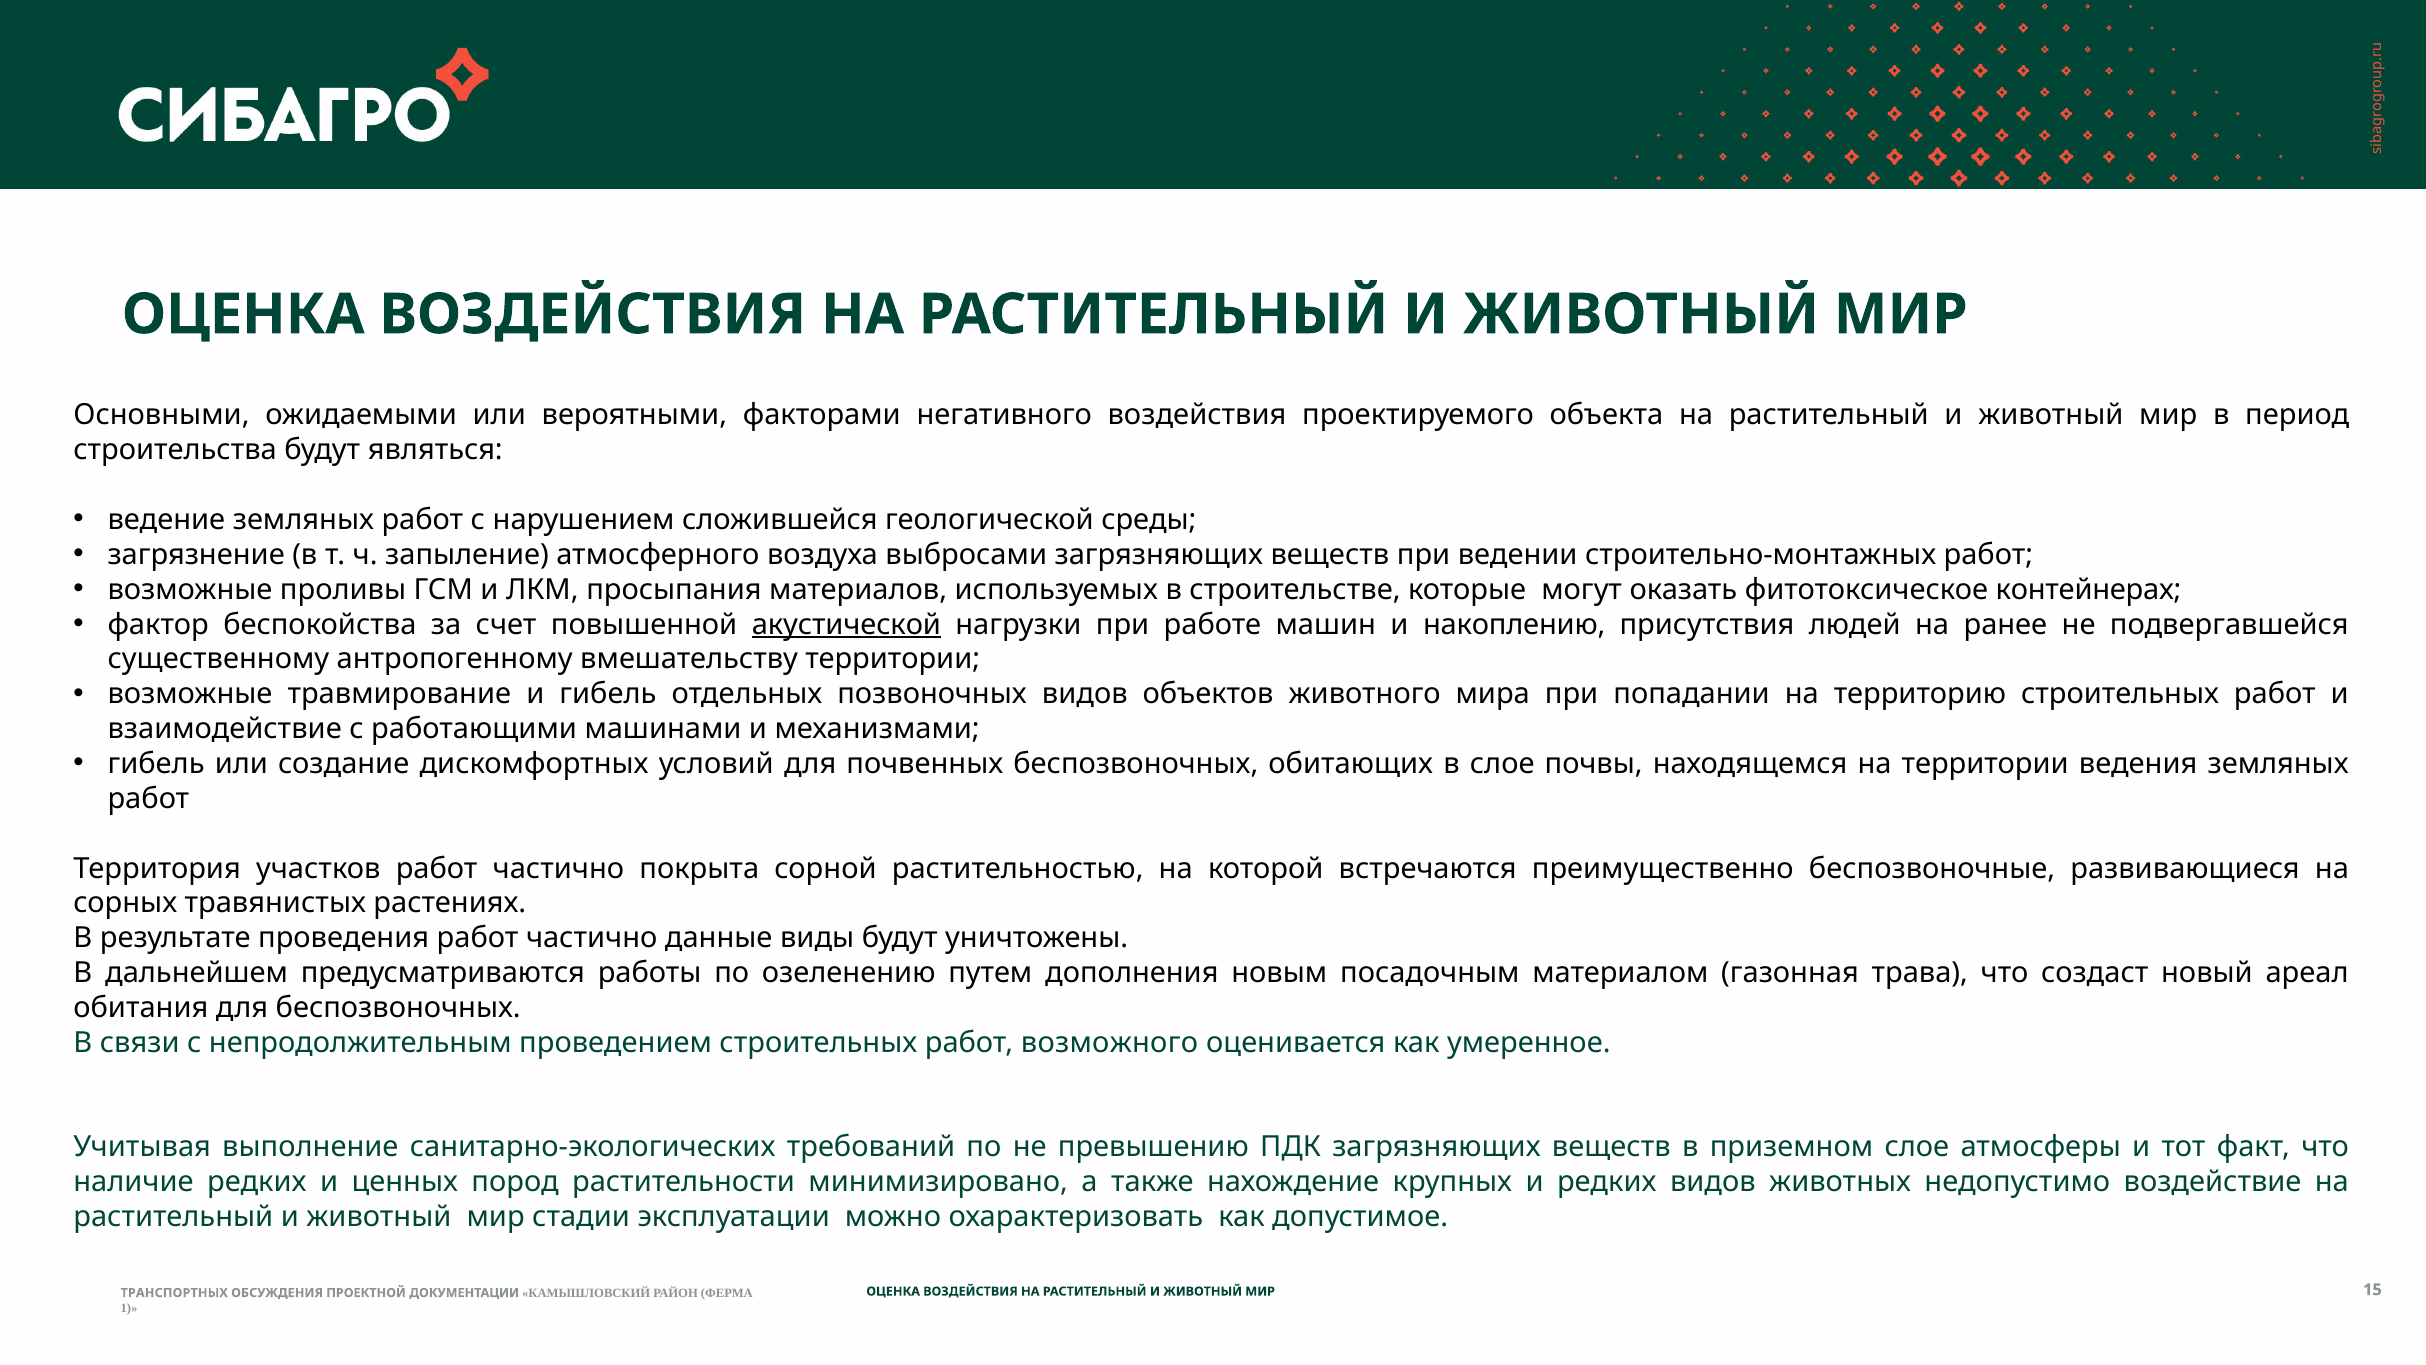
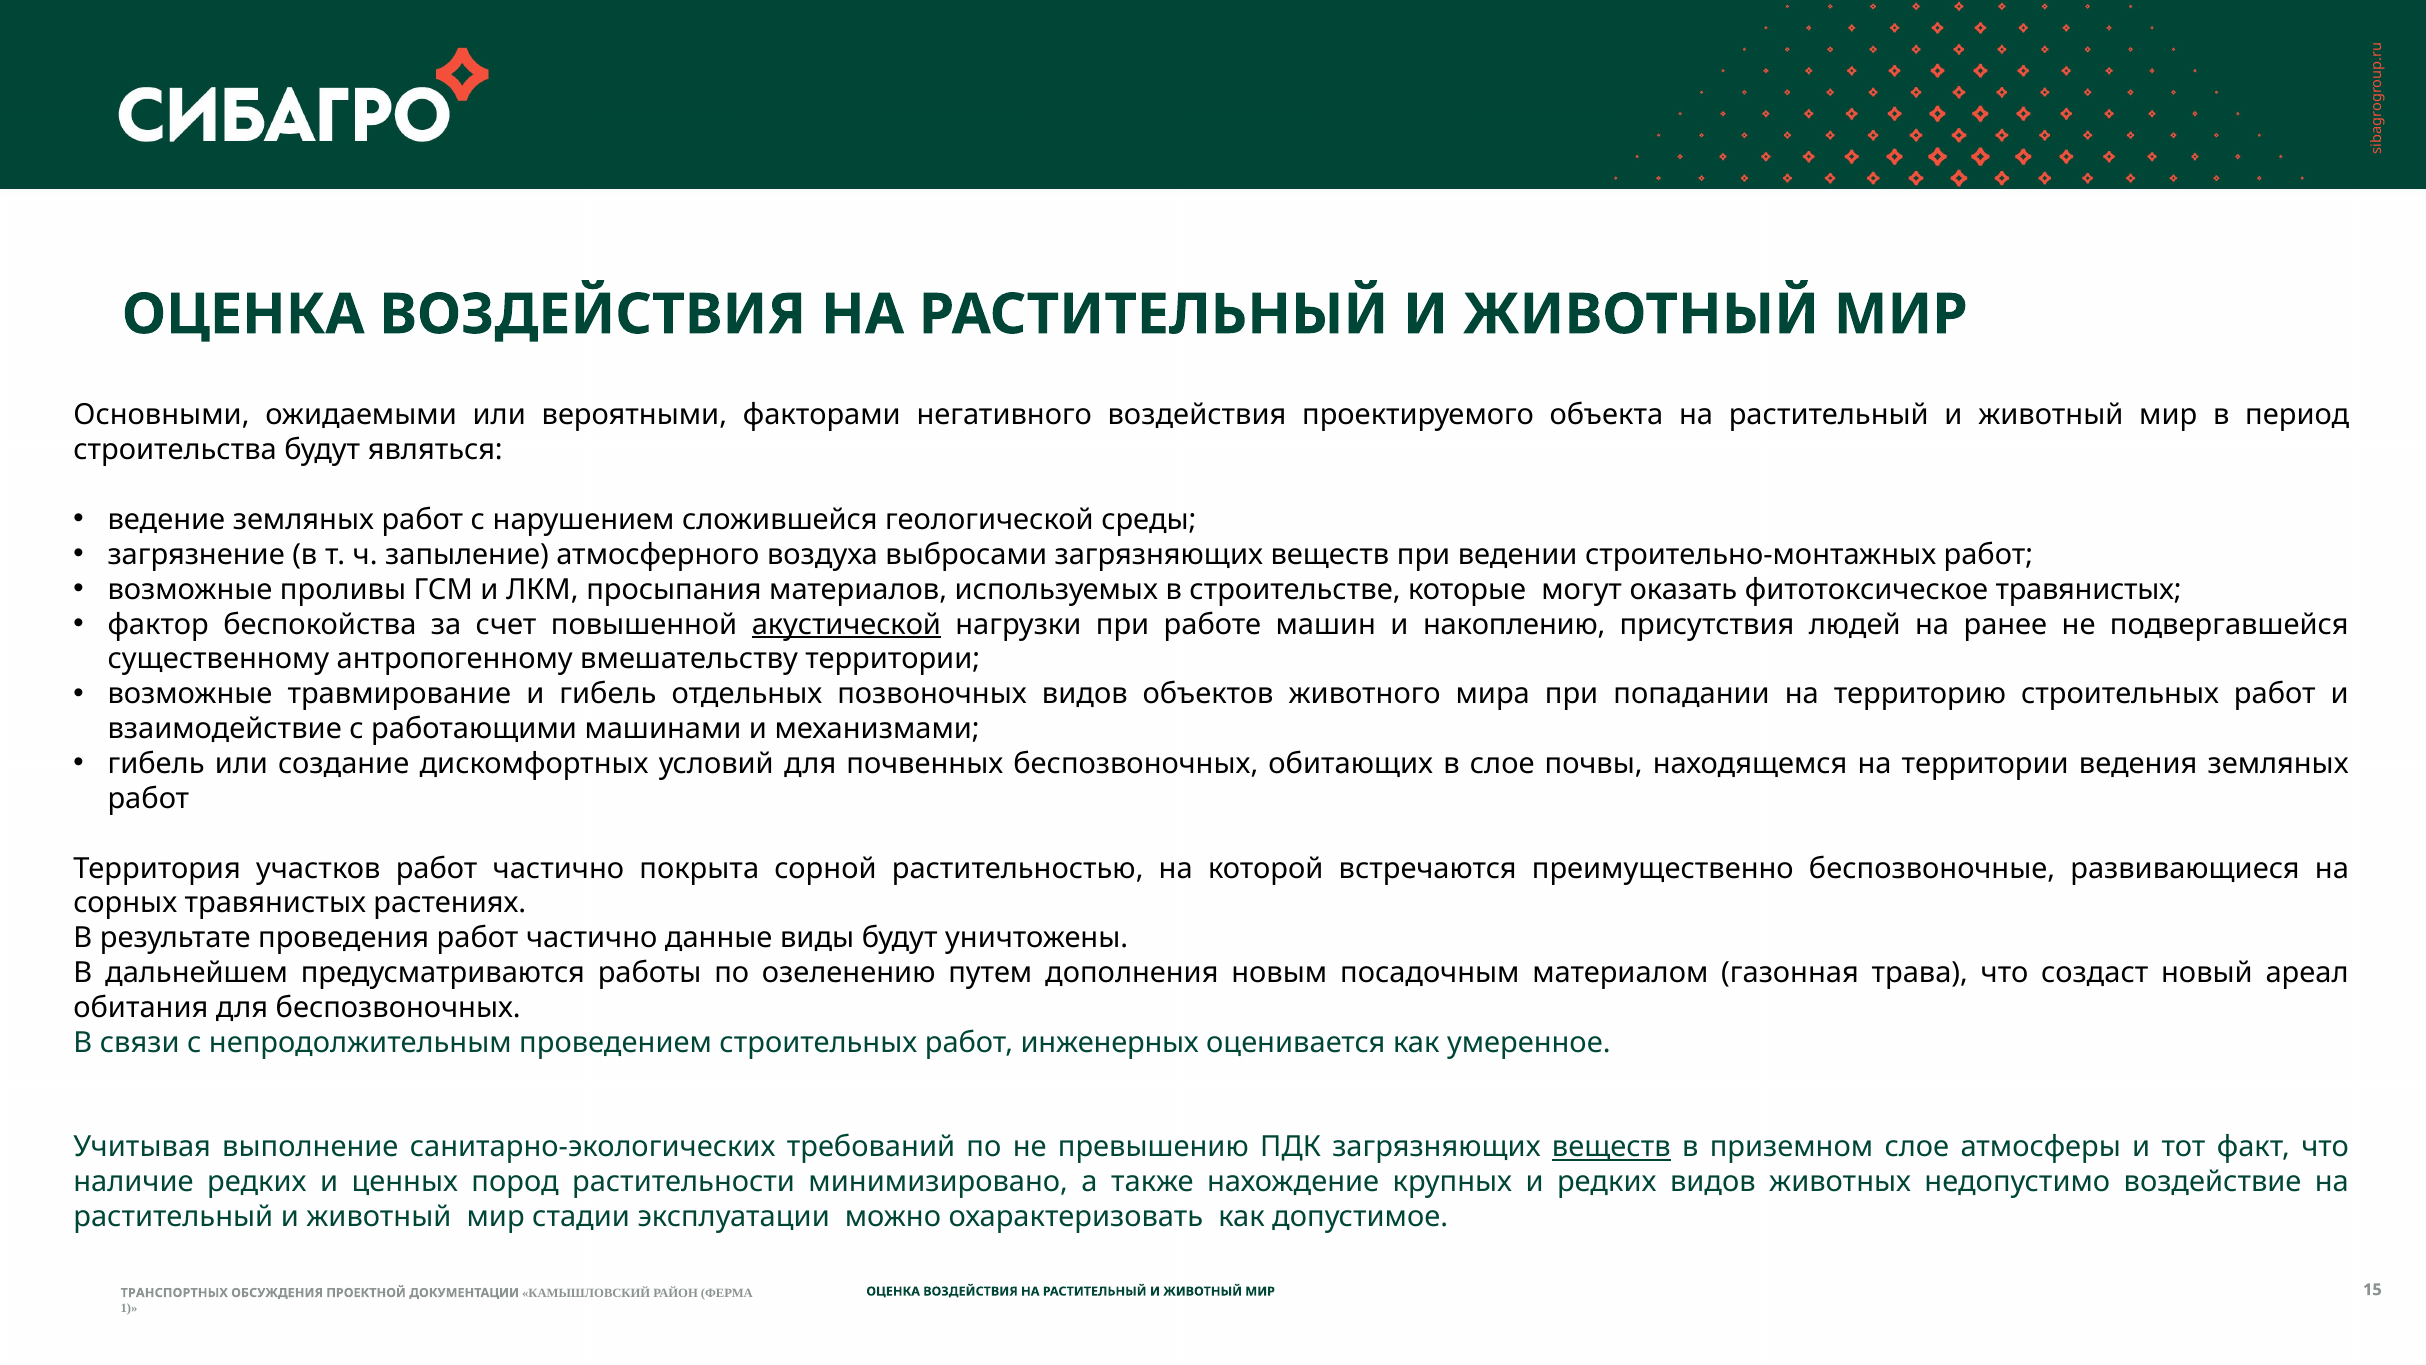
фитотоксическое контейнерах: контейнерах -> травянистых (2089, 590)
возможного: возможного -> инженерных (1110, 1043)
веществ underline: none -> present (1611, 1148)
